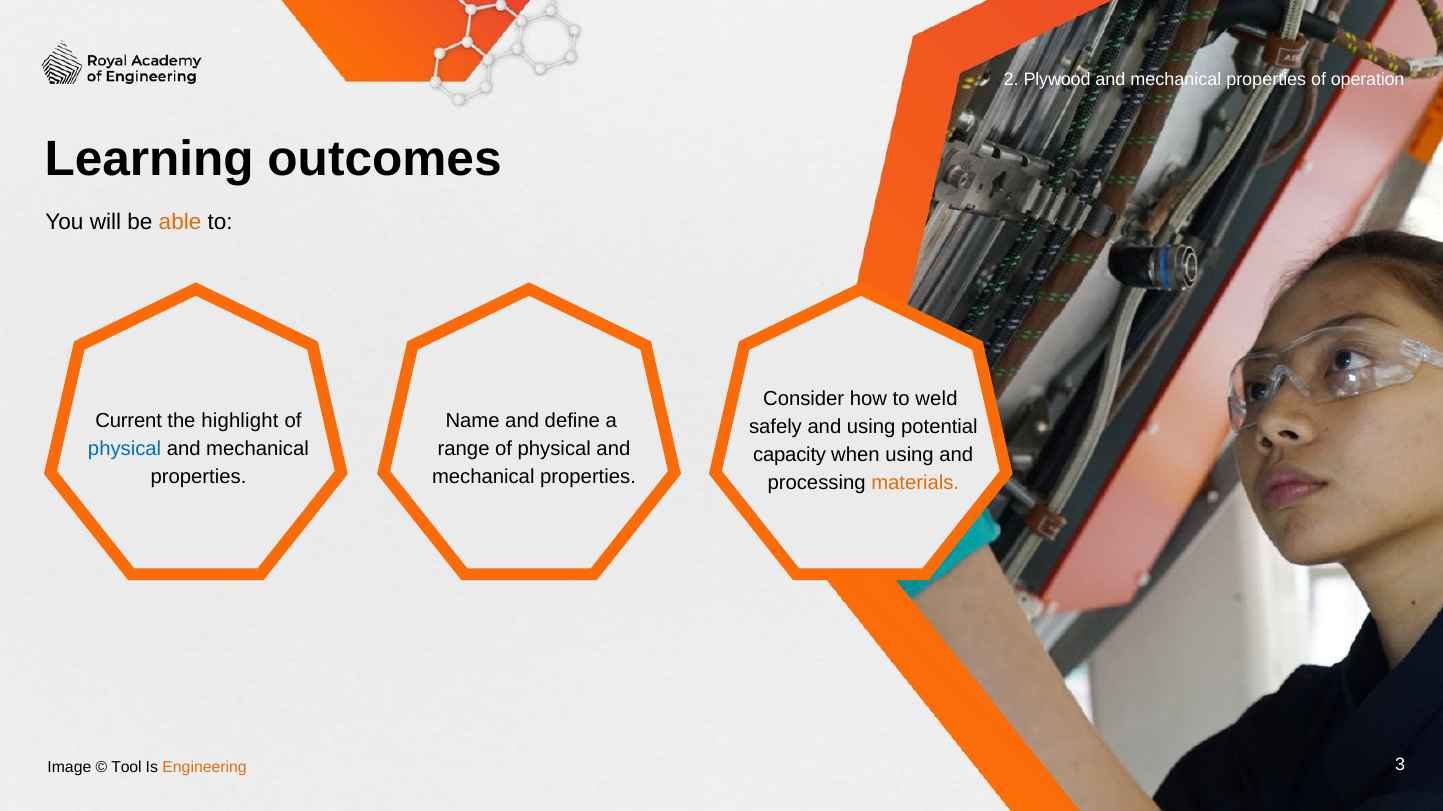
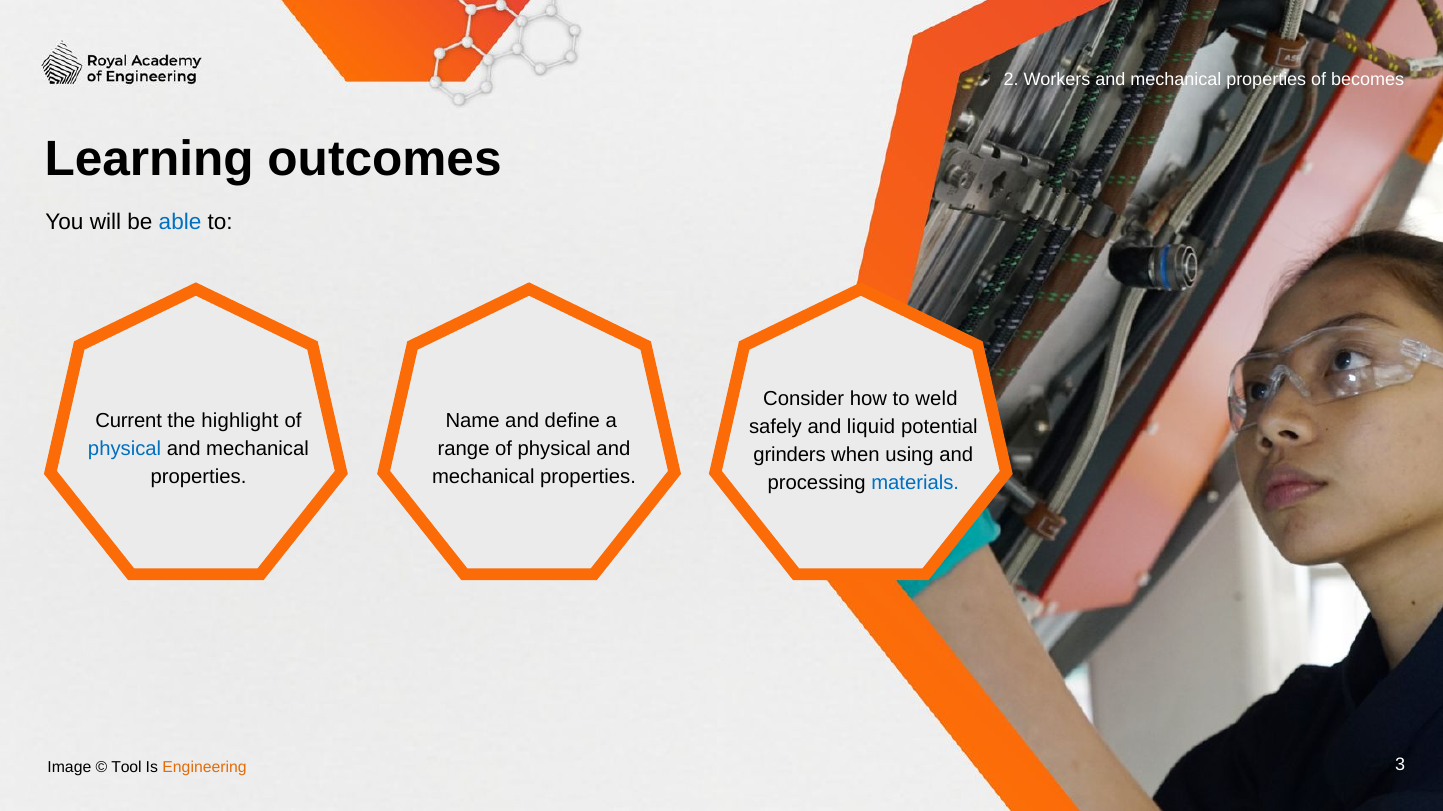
Plywood: Plywood -> Workers (1057, 79)
operation: operation -> becomes (1368, 79)
able colour: orange -> blue (180, 223)
and using: using -> liquid (871, 427)
capacity: capacity -> grinders (790, 455)
materials colour: orange -> blue (915, 483)
